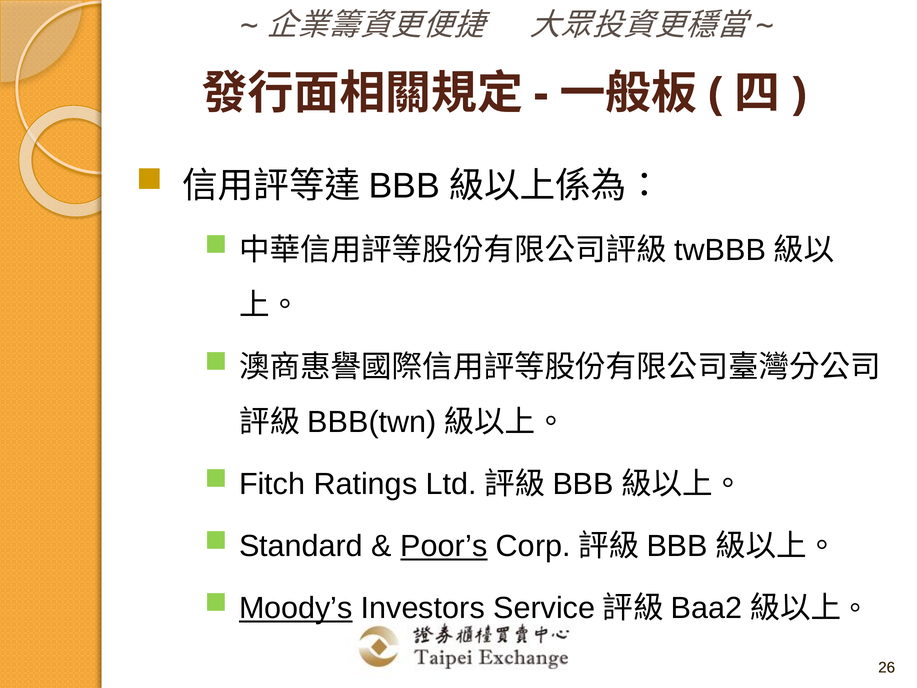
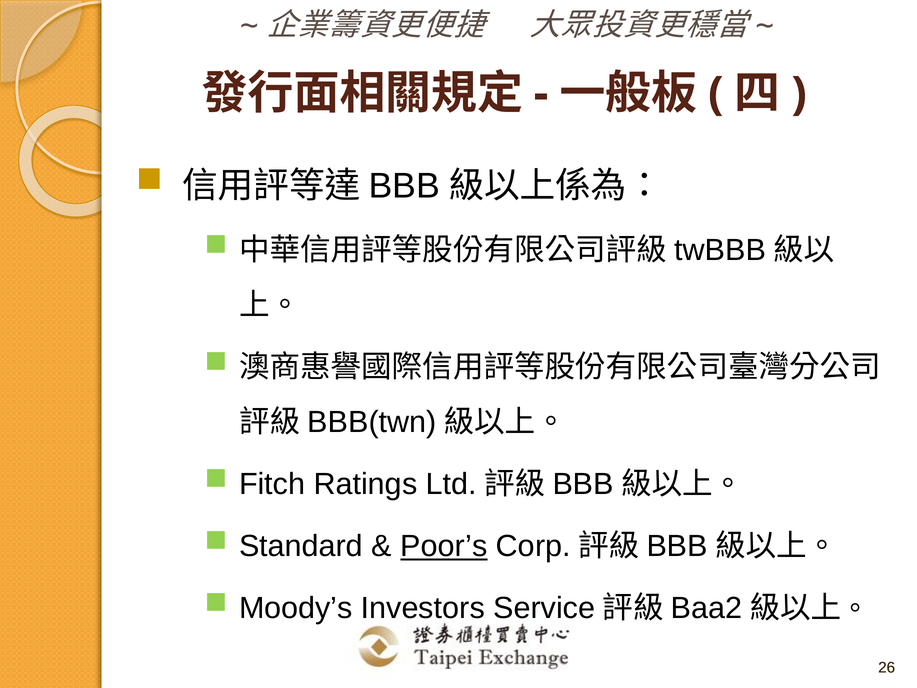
Moody’s underline: present -> none (296, 608)
